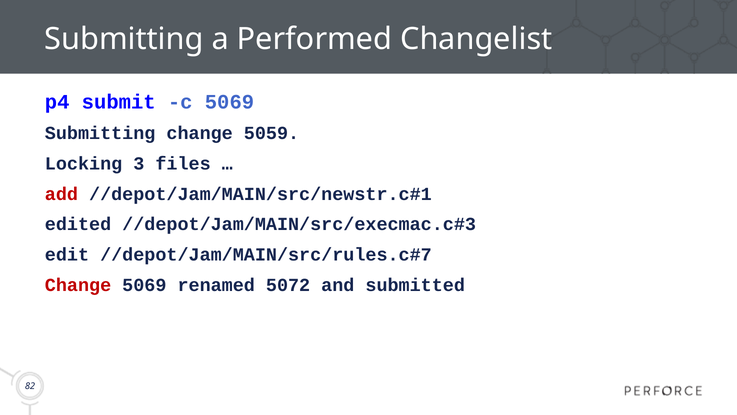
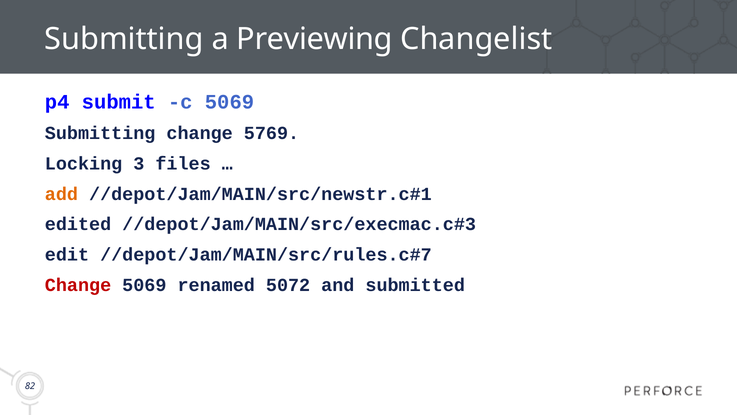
Performed: Performed -> Previewing (315, 39)
5059: 5059 -> 5769 (271, 133)
add colour: red -> orange (61, 194)
